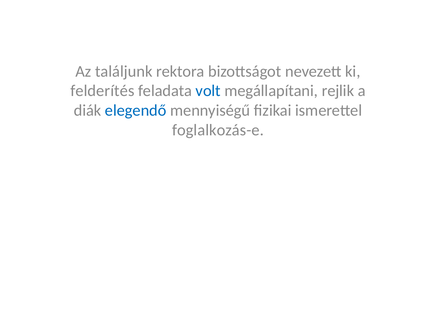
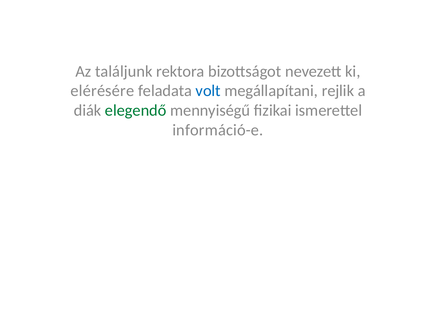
felderítés: felderítés -> elérésére (102, 91)
elegendő colour: blue -> green (136, 111)
foglalkozás-e: foglalkozás-e -> információ-e (218, 130)
